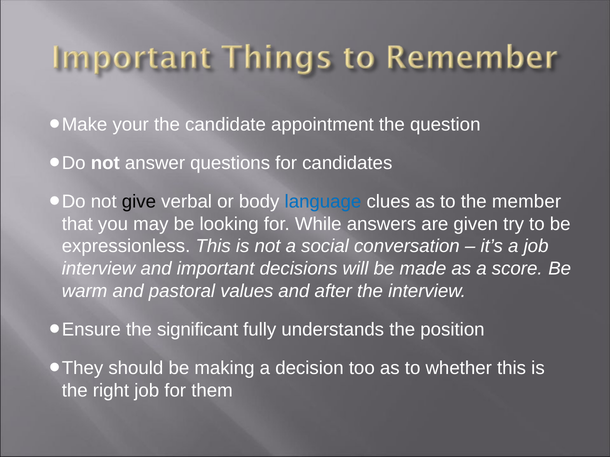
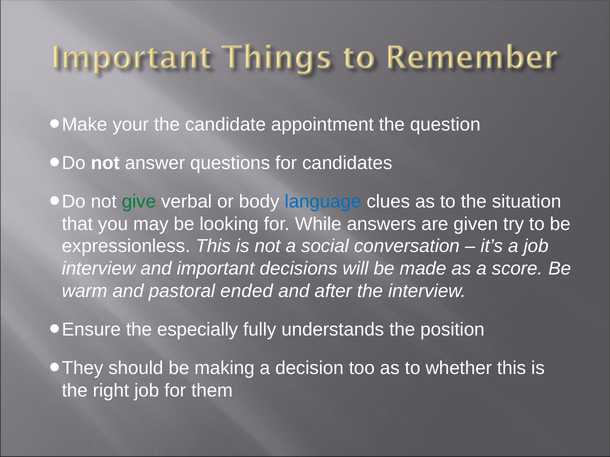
give colour: black -> green (139, 202)
member: member -> situation (527, 202)
values: values -> ended (247, 291)
significant: significant -> especially (198, 330)
